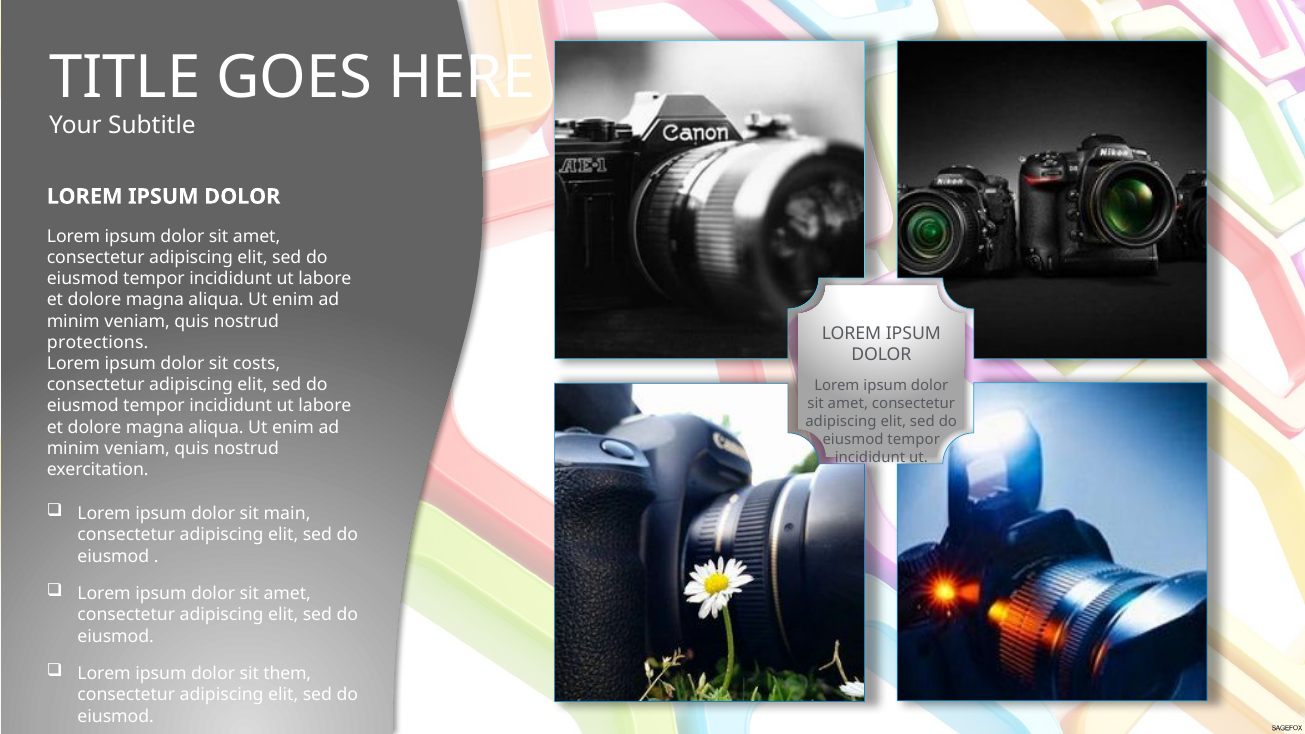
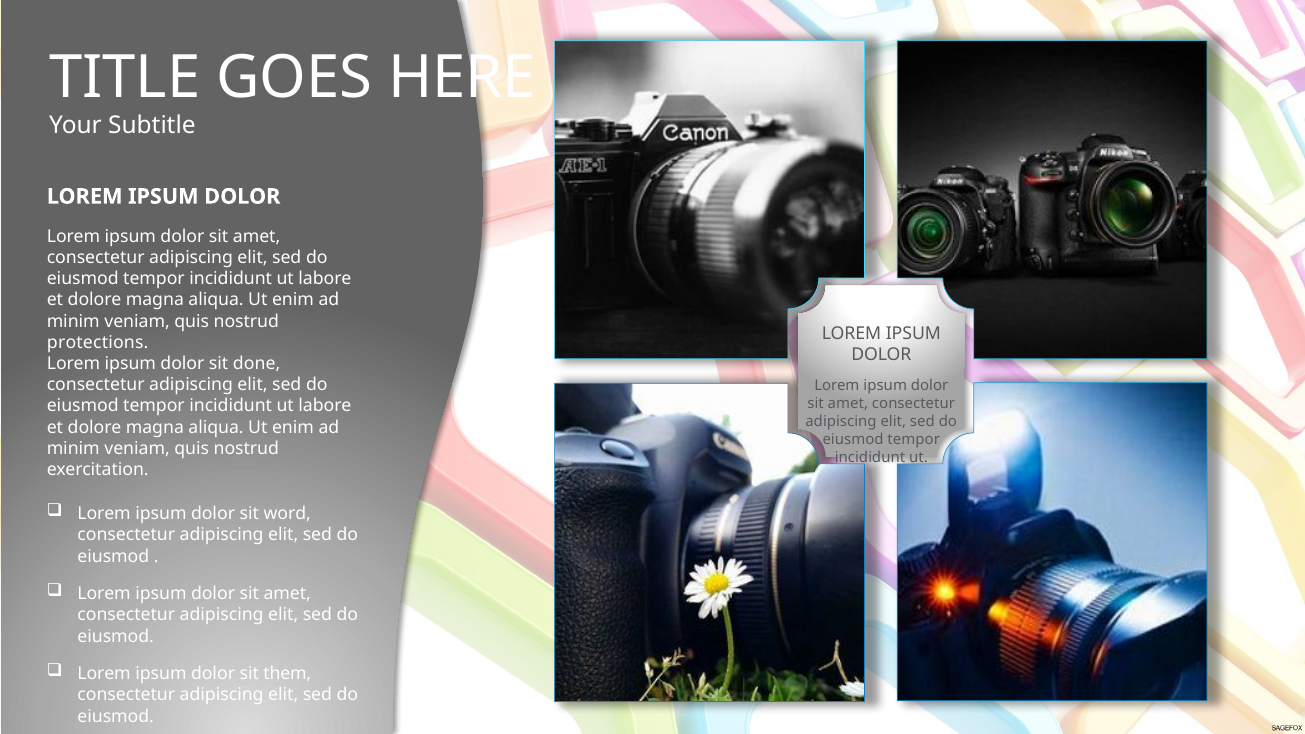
costs: costs -> done (257, 364)
main: main -> word (287, 514)
